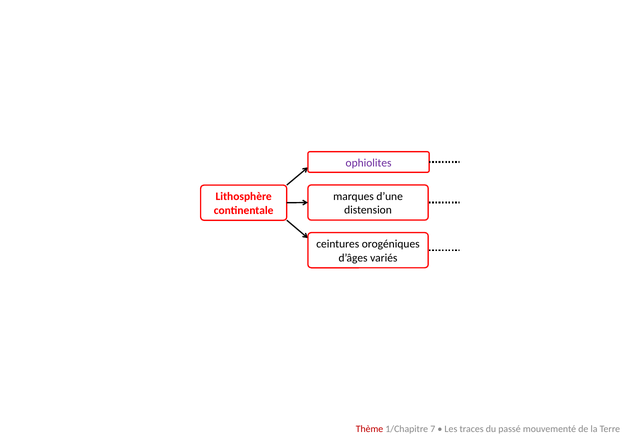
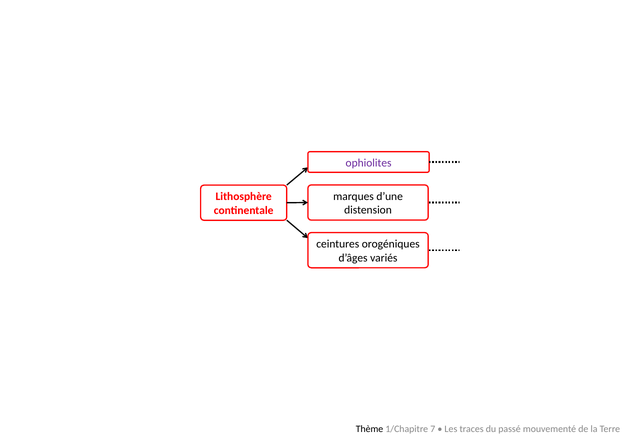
Thème colour: red -> black (369, 430)
